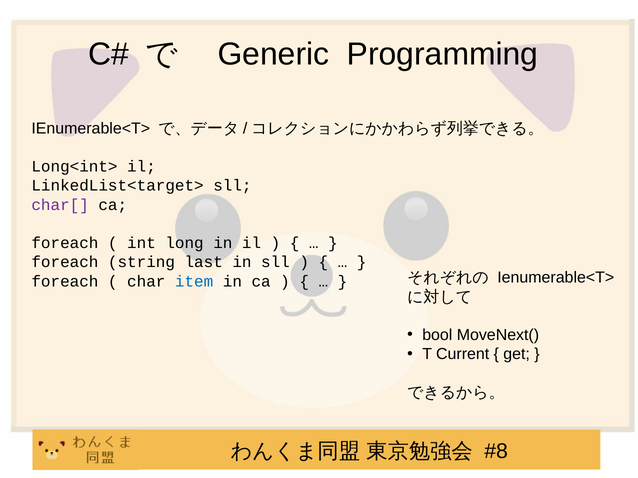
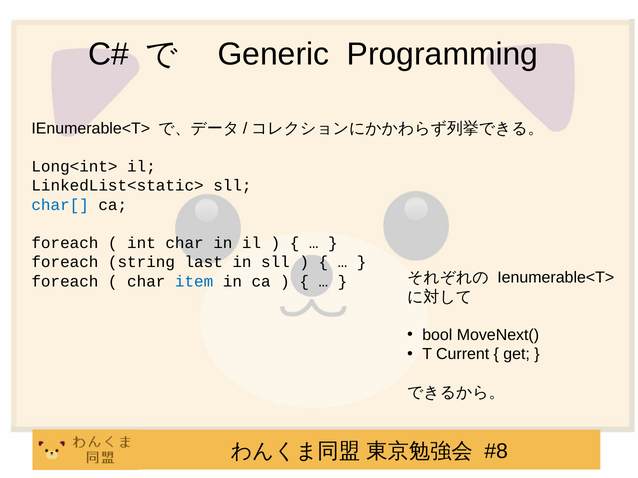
LinkedList<target>: LinkedList<target> -> LinkedList<static> (118, 186)
char[ colour: purple -> blue (60, 205)
int long: long -> char (185, 243)
